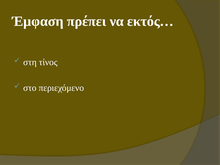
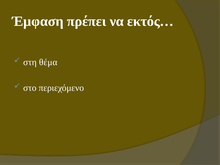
τίνος: τίνος -> θέμα (48, 62)
